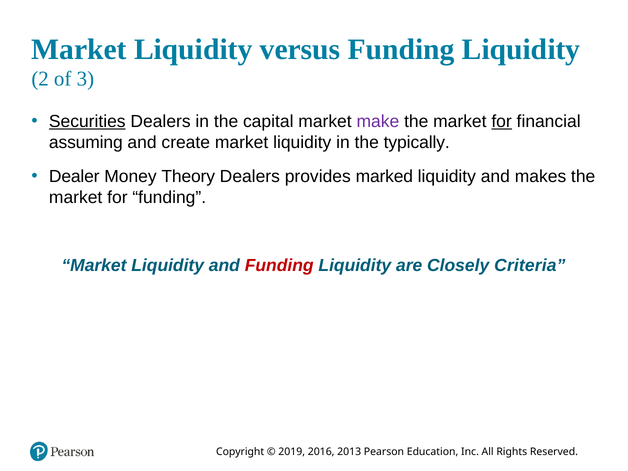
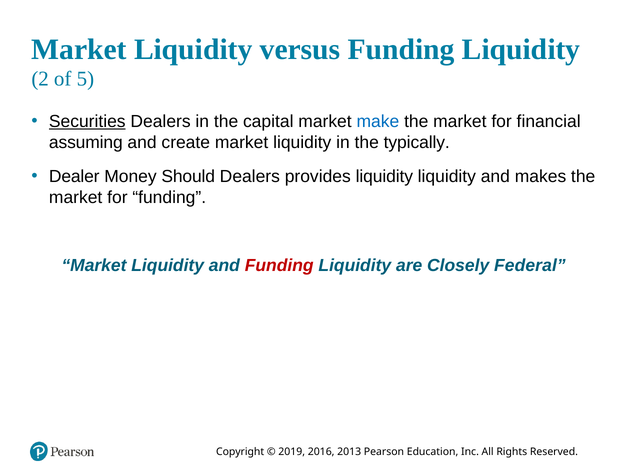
3: 3 -> 5 (85, 79)
make colour: purple -> blue (378, 122)
for underline: present -> none (502, 122)
Theory: Theory -> Should (188, 177)
provides marked: marked -> liquidity (384, 177)
Criteria: Criteria -> Federal (530, 266)
